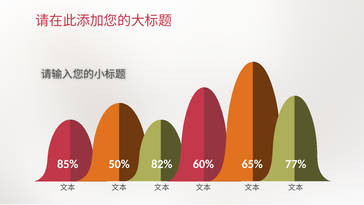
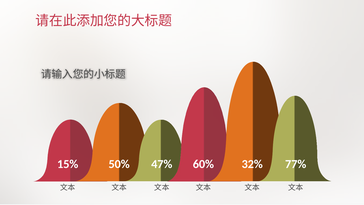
85%: 85% -> 15% (68, 164)
82%: 82% -> 47% (162, 164)
65%: 65% -> 32% (252, 164)
